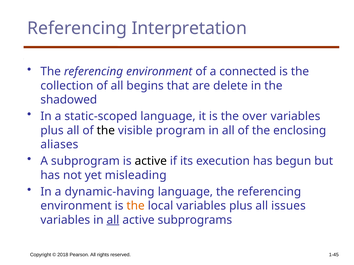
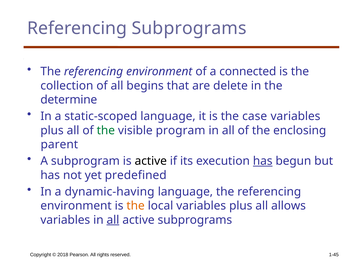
Referencing Interpretation: Interpretation -> Subprograms (189, 28)
shadowed: shadowed -> determine (69, 100)
over: over -> case (255, 116)
the colour: black -> green (106, 131)
aliases: aliases -> parent (59, 145)
has underline: none -> present (263, 161)
misleading: misleading -> predefined (136, 175)
issues: issues -> allows (289, 206)
